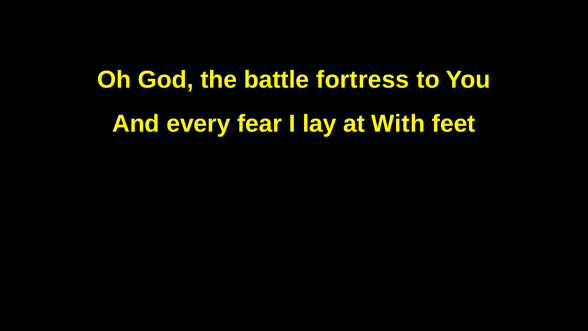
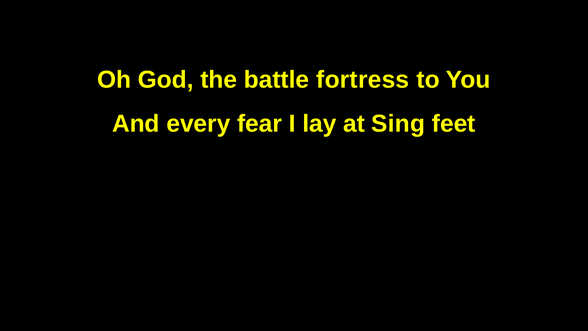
With: With -> Sing (398, 124)
